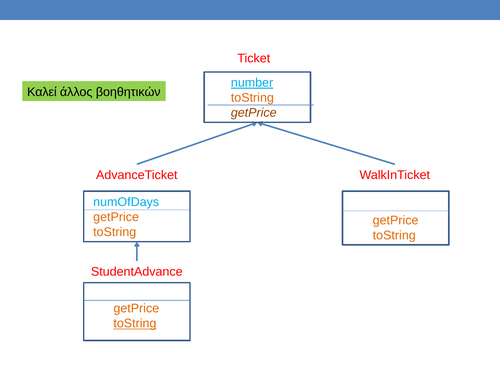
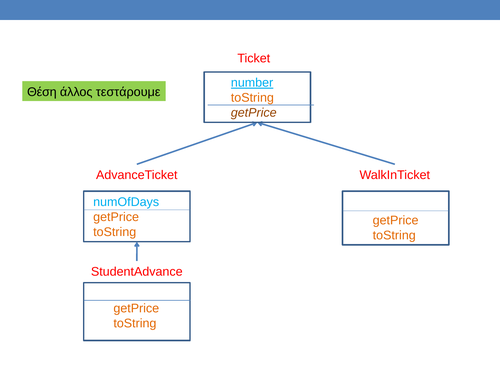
Καλεί: Καλεί -> Θέση (42, 92)
βοηθητικών: βοηθητικών -> τεστάρουμε (128, 92)
toString underline: present -> none (135, 324)
